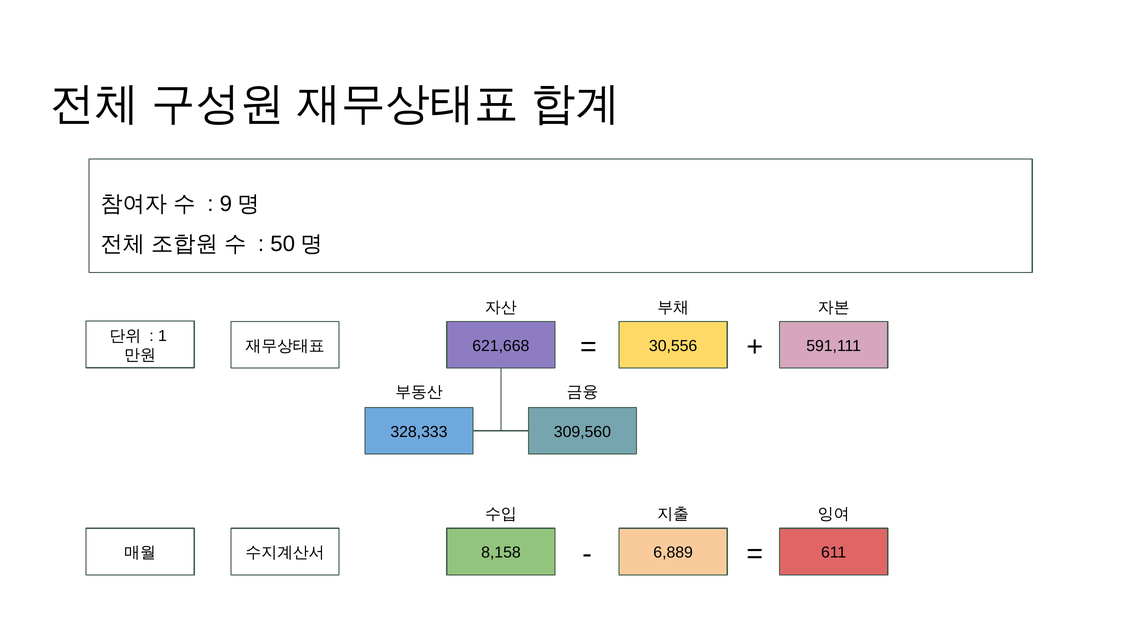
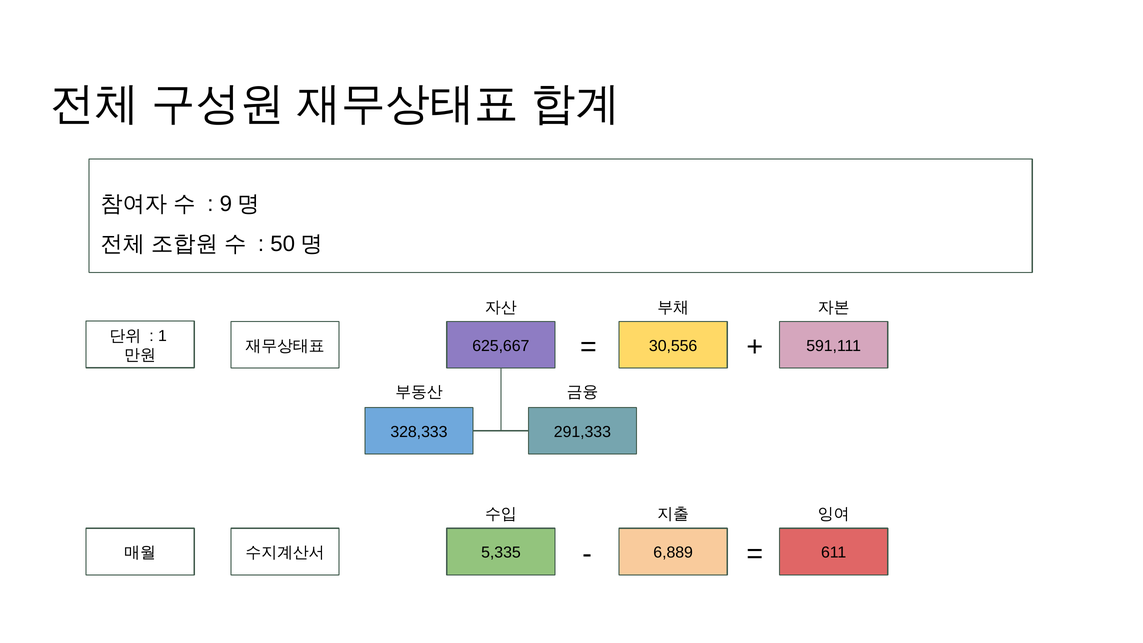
621,668: 621,668 -> 625,667 (501, 346)
309,560: 309,560 -> 291,333 (582, 432)
8,158: 8,158 -> 5,335 (501, 553)
